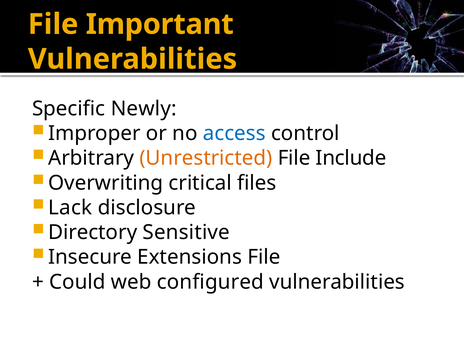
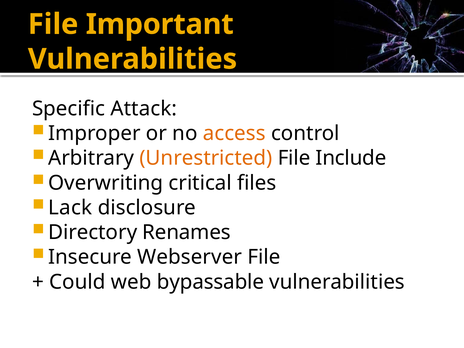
Newly: Newly -> Attack (144, 109)
access colour: blue -> orange (234, 133)
Sensitive: Sensitive -> Renames (186, 232)
Extensions: Extensions -> Webserver (190, 257)
configured: configured -> bypassable (210, 282)
